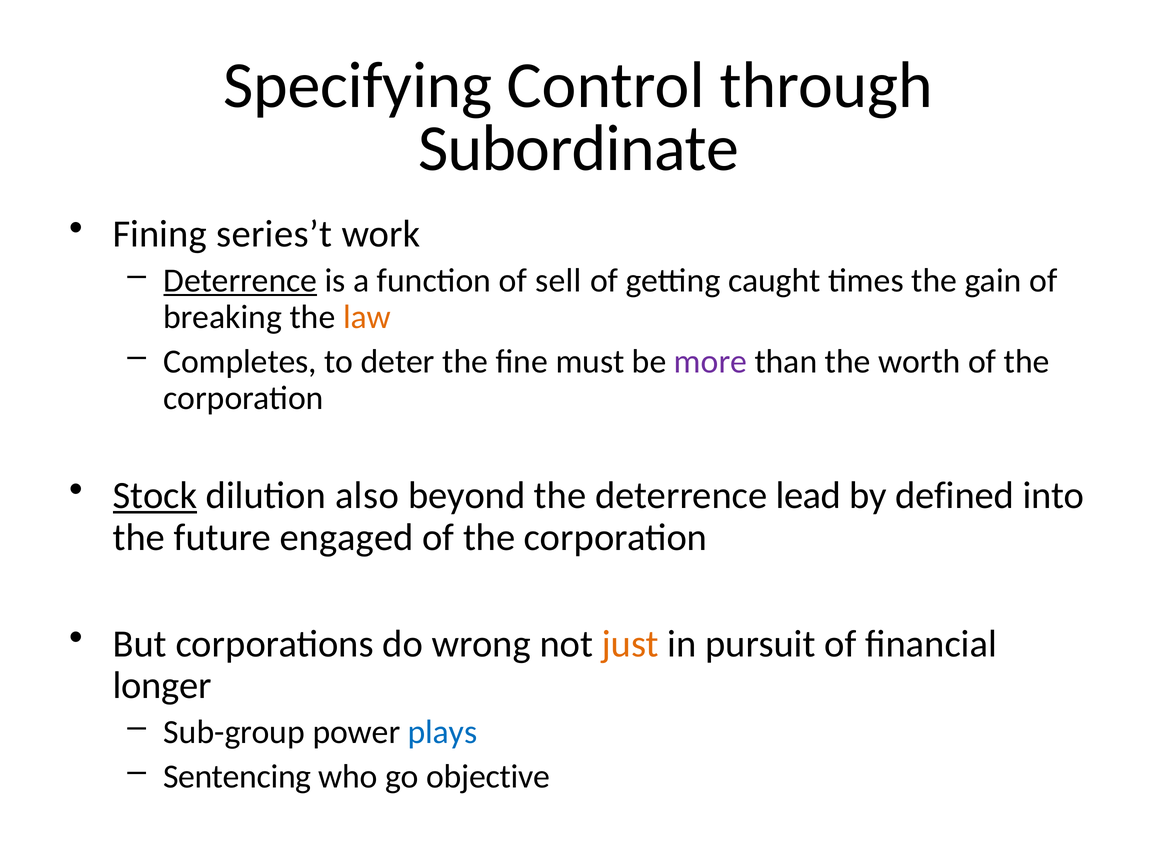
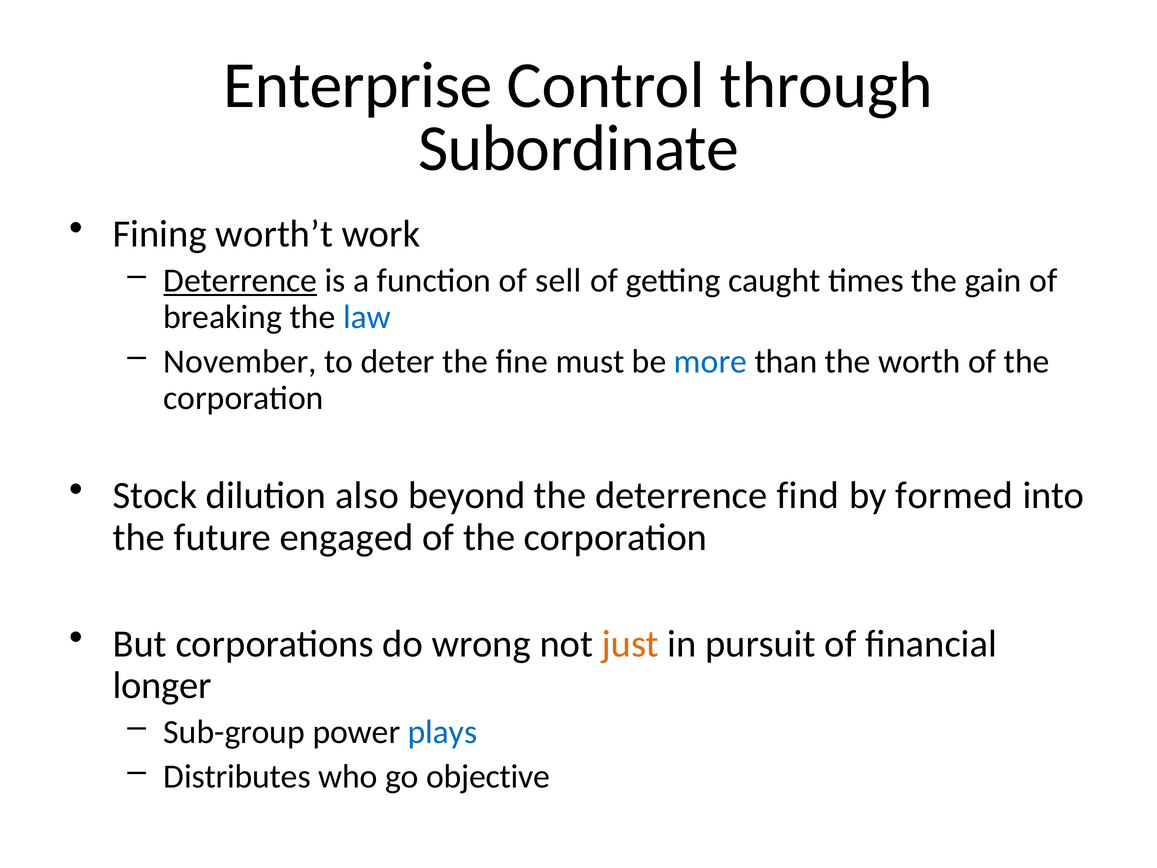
Specifying: Specifying -> Enterprise (358, 85)
series’t: series’t -> worth’t (274, 234)
law colour: orange -> blue (367, 317)
Completes: Completes -> November (240, 362)
more colour: purple -> blue (710, 362)
Stock underline: present -> none (155, 496)
lead: lead -> find (808, 496)
defined: defined -> formed (954, 496)
Sentencing: Sentencing -> Distributes (237, 776)
